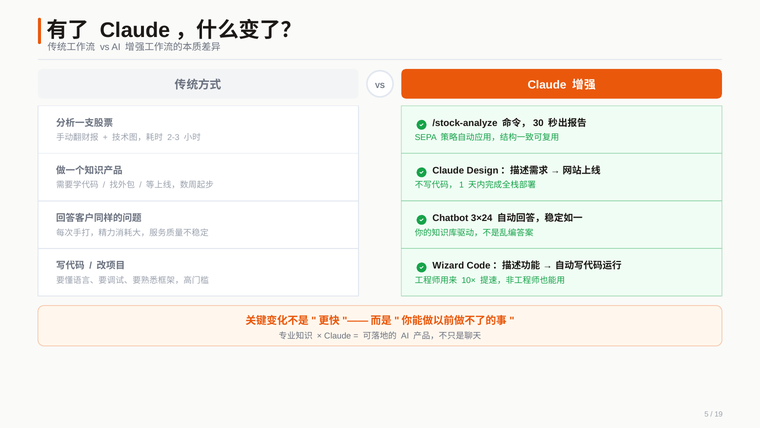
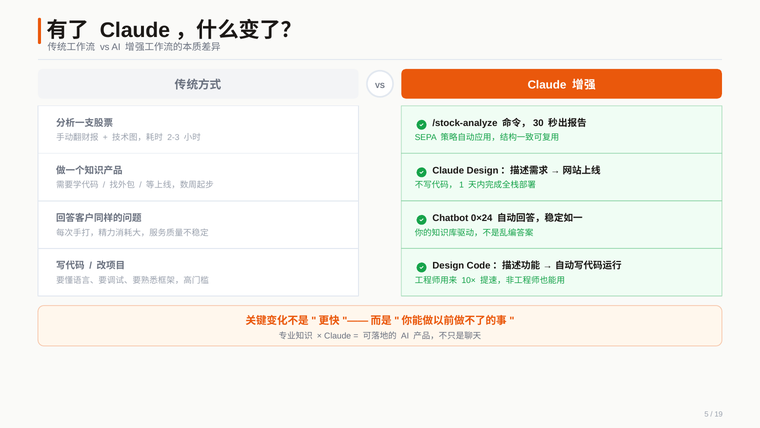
3×24: 3×24 -> 0×24 (482, 218)
Wizard: Wizard -> Design (448, 265)
